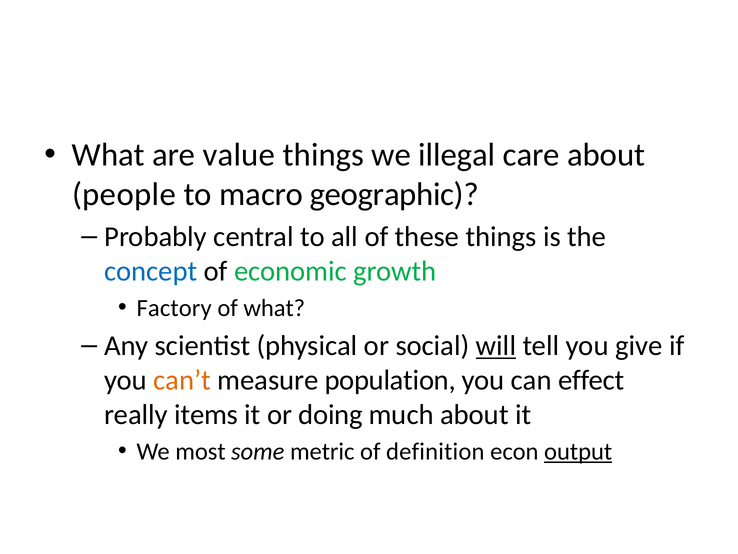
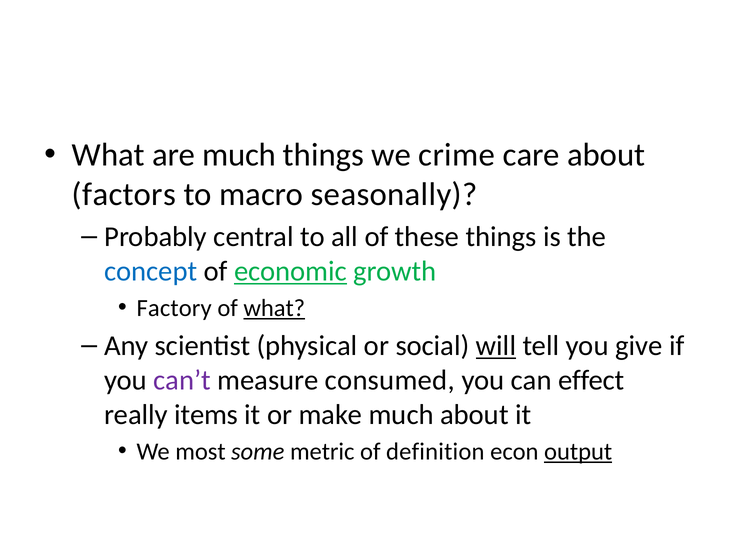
are value: value -> much (239, 155)
illegal: illegal -> crime (457, 155)
people: people -> factors (124, 194)
geographic: geographic -> seasonally (394, 194)
economic underline: none -> present (290, 271)
what underline: none -> present (274, 308)
can’t colour: orange -> purple (182, 380)
population: population -> consumed (390, 380)
doing: doing -> make (330, 415)
